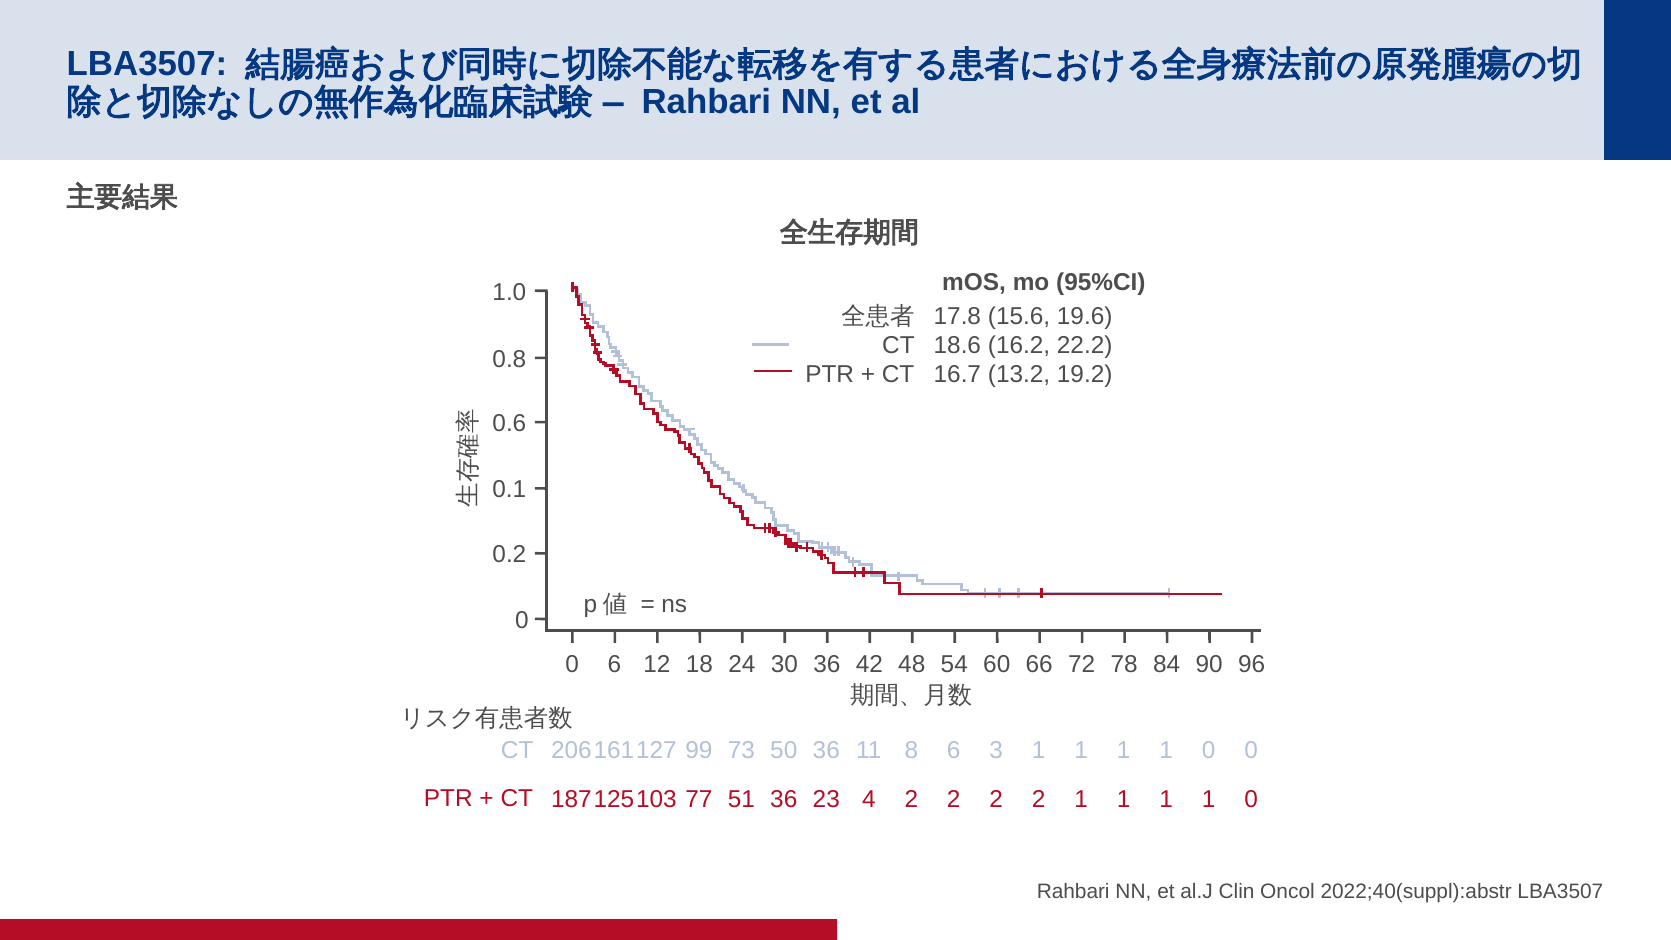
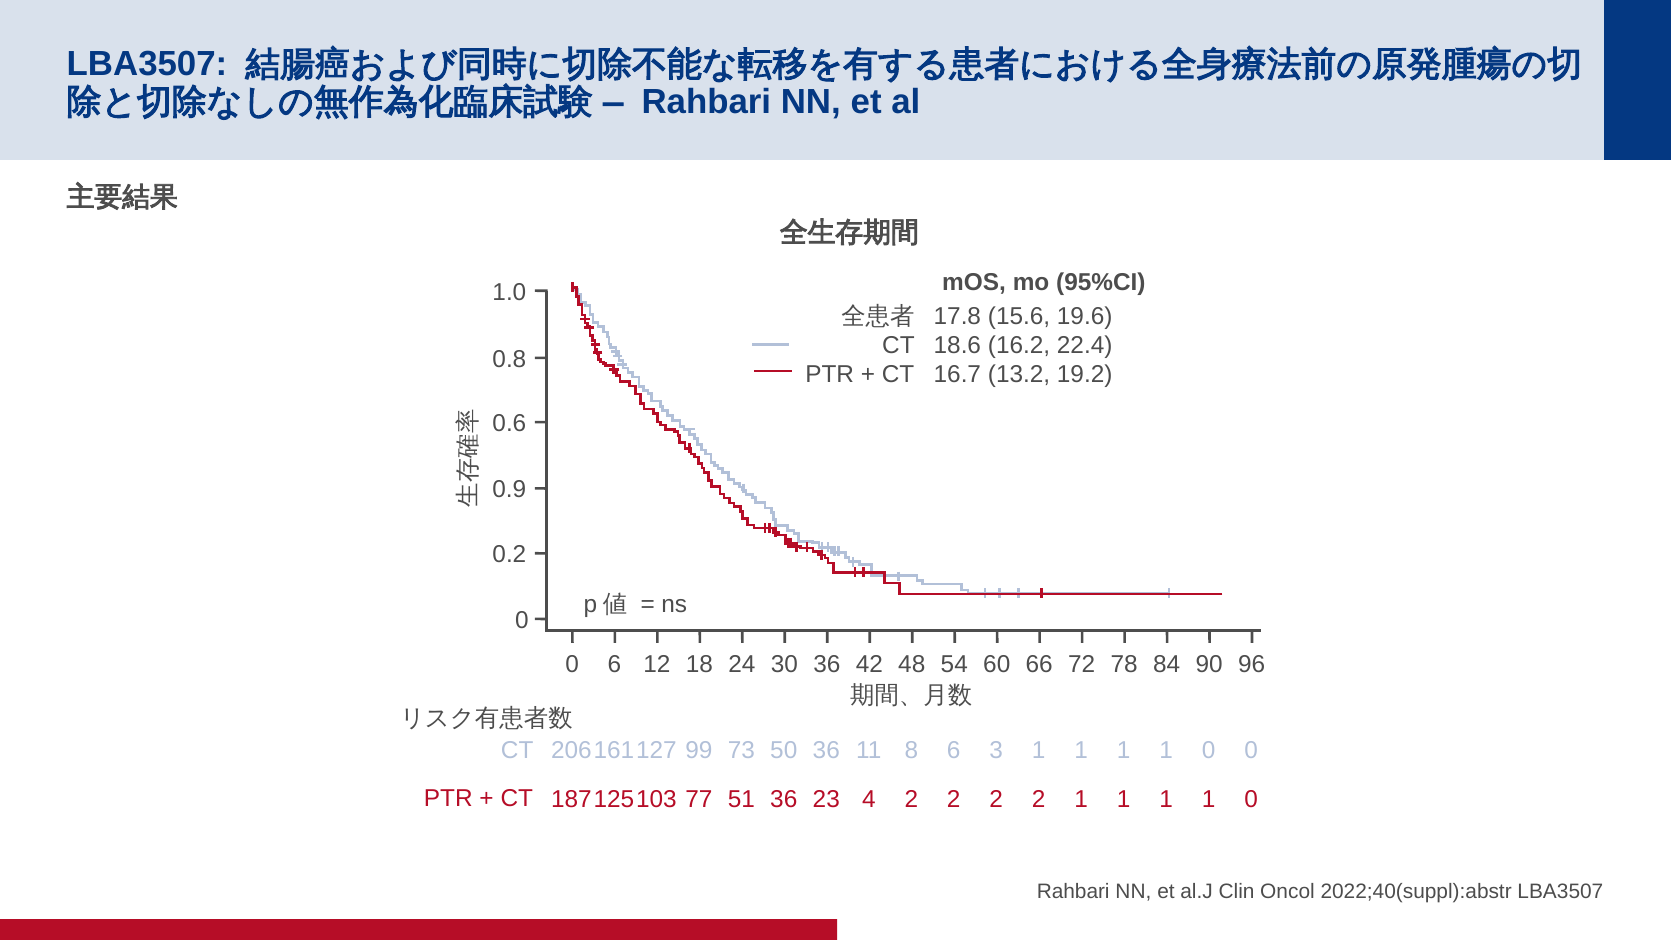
22.2: 22.2 -> 22.4 (1085, 345)
0.1: 0.1 -> 0.9 (509, 490)
